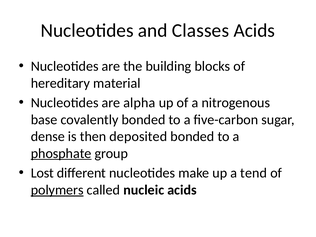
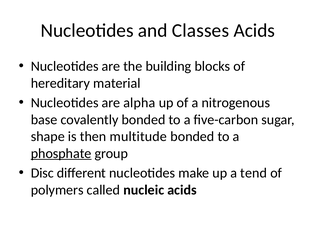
dense: dense -> shape (48, 137)
deposited: deposited -> multitude (138, 137)
Lost: Lost -> Disc (42, 173)
polymers underline: present -> none (57, 190)
